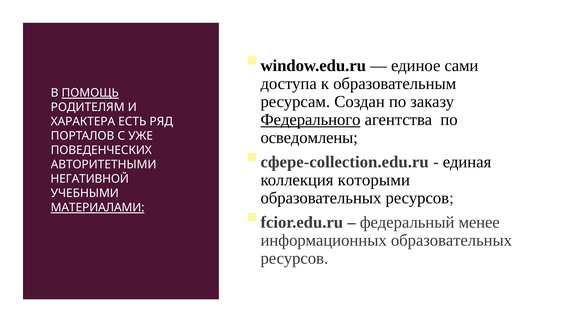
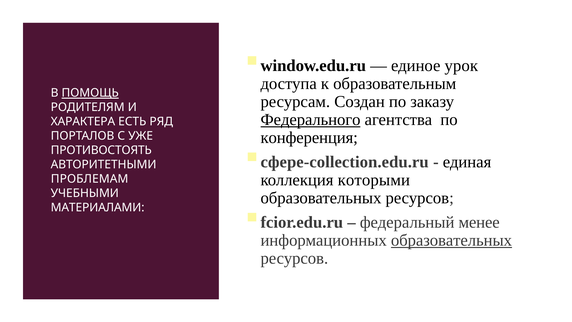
сами: сами -> урок (461, 66)
осведомлены: осведомлены -> конференция (309, 138)
ПОВЕДЕНЧЕСКИХ: ПОВЕДЕНЧЕСКИХ -> ПРОТИВОСТОЯТЬ (101, 150)
НЕГАТИВНОЙ: НЕГАТИВНОЙ -> ПРОБЛЕМАМ (90, 179)
МАТЕРИАЛАМИ underline: present -> none (98, 208)
образовательных underline: none -> present (451, 240)
